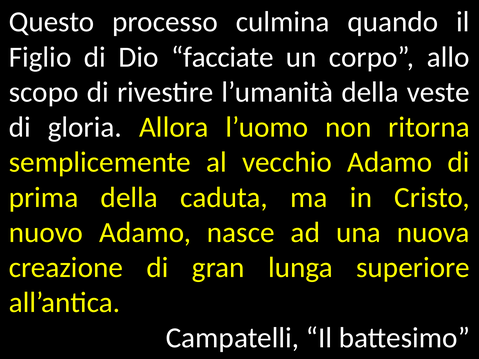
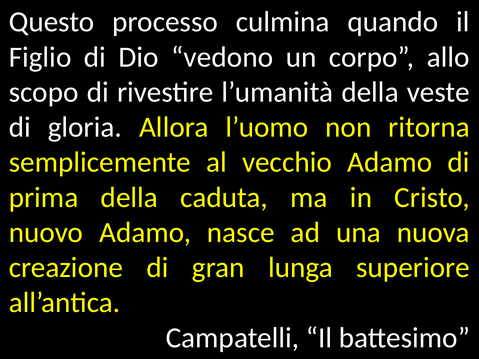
facciate: facciate -> vedono (222, 57)
